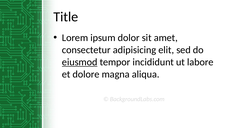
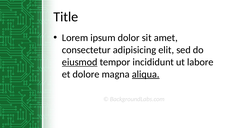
aliqua underline: none -> present (146, 74)
